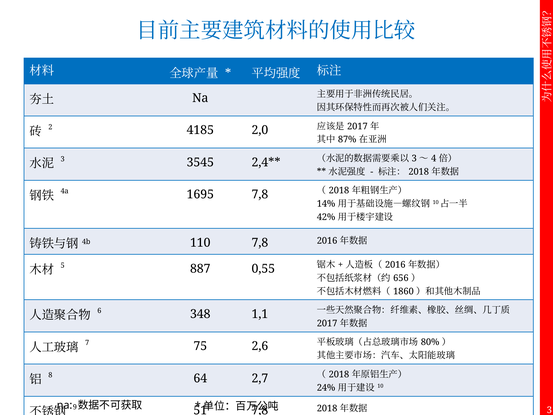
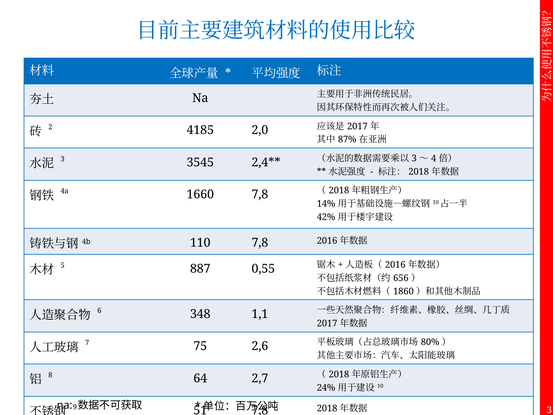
1695: 1695 -> 1660 (200, 194)
